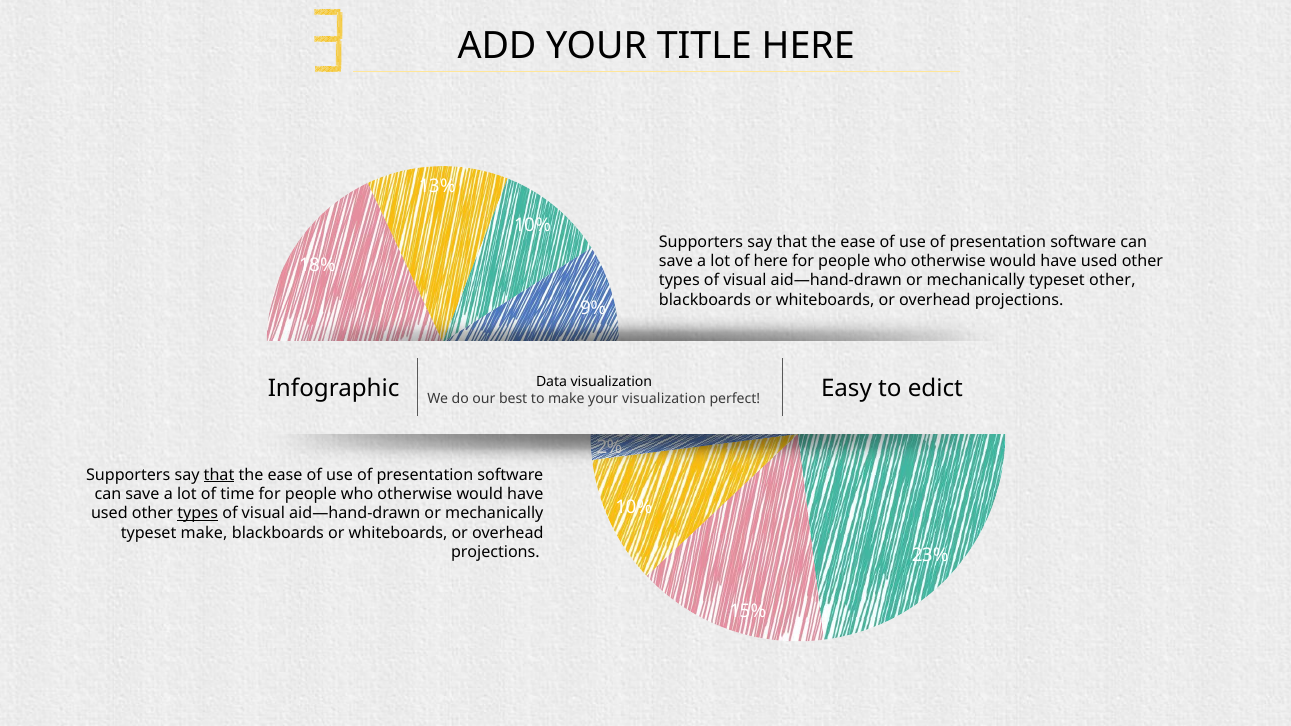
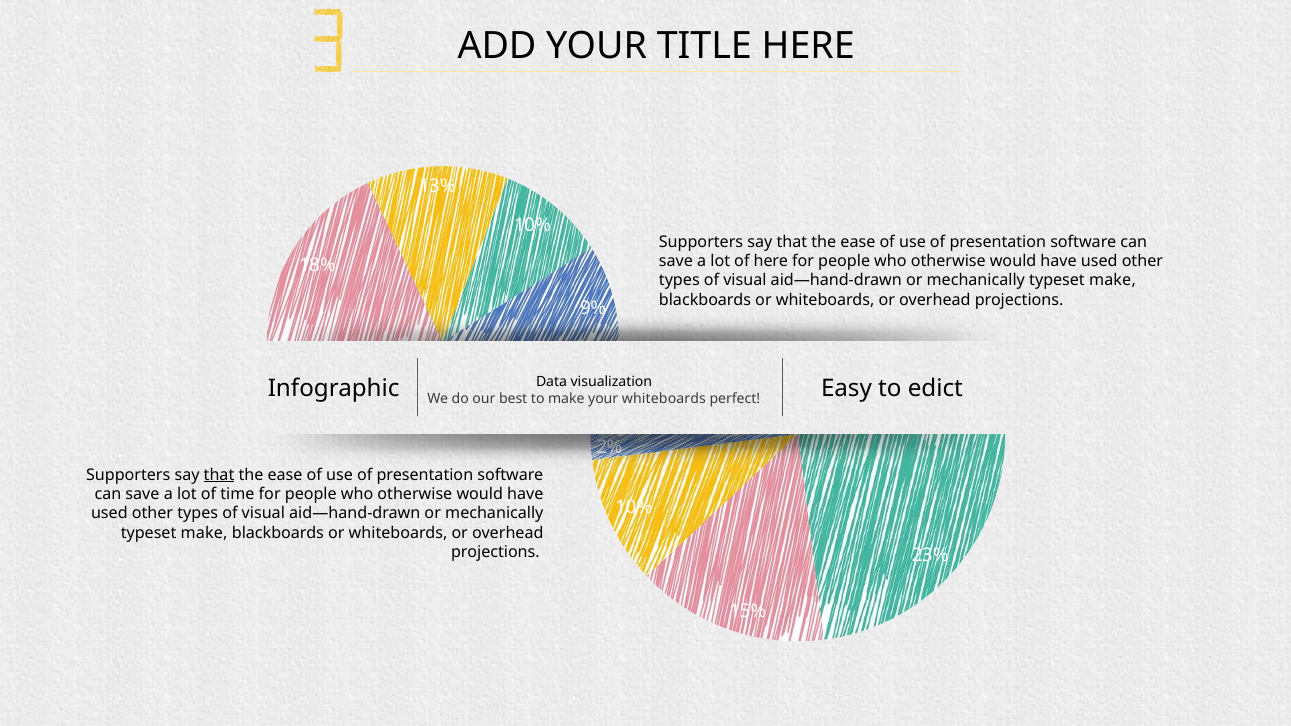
other: other -> make (1112, 281)
your visualization: visualization -> whiteboards (664, 399)
types underline: present -> none (198, 514)
